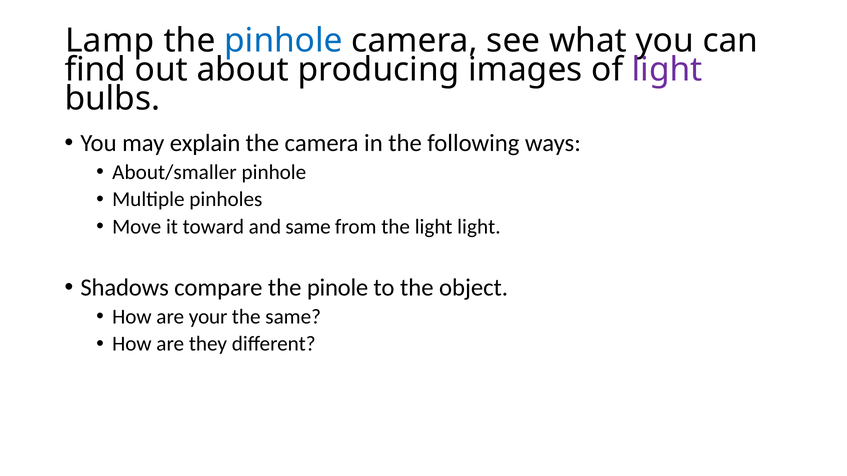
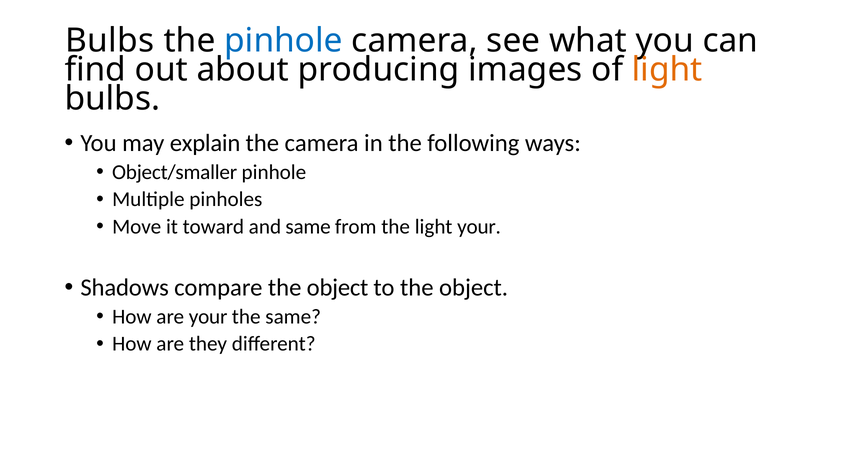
Lamp: Lamp -> Bulbs (110, 41)
light colour: purple -> orange (667, 70)
About/smaller: About/smaller -> Object/smaller (175, 172)
light light: light -> your (479, 227)
compare the pinole: pinole -> object (338, 288)
